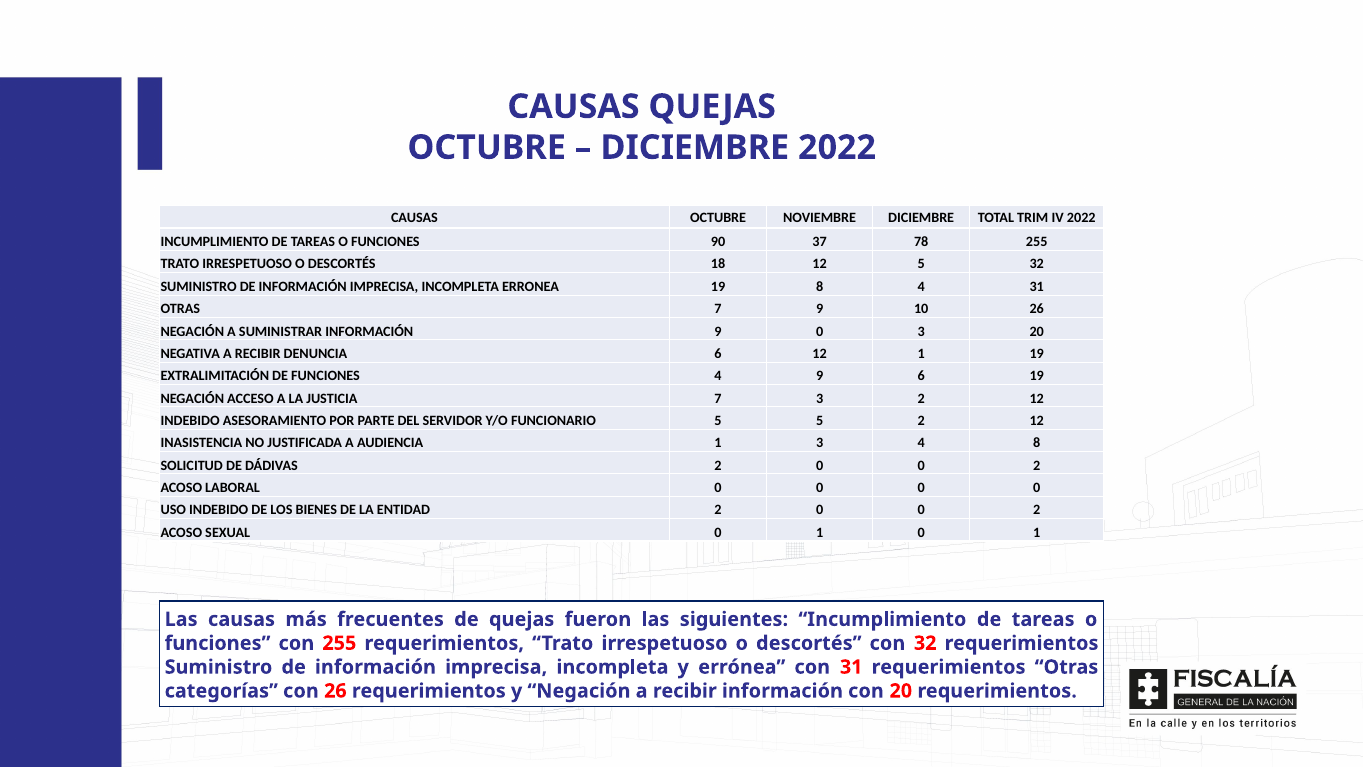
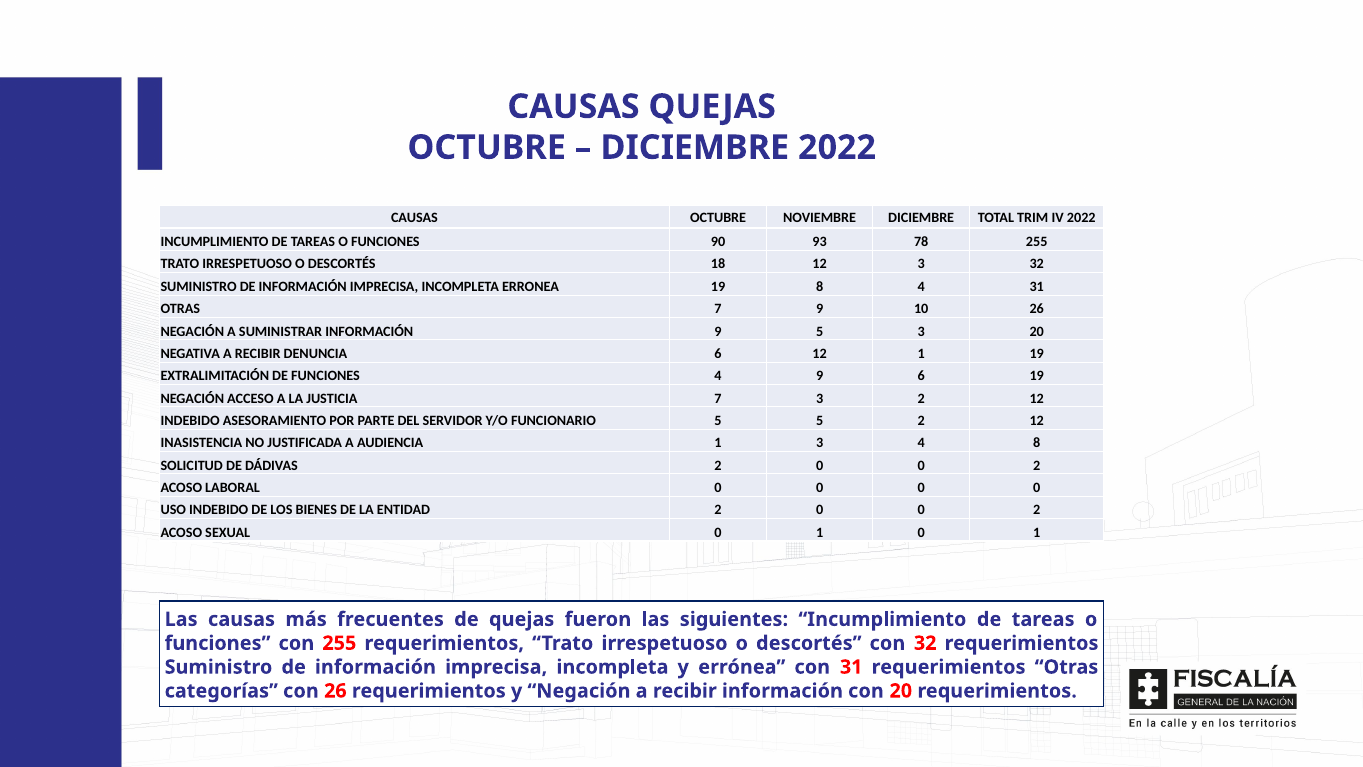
37: 37 -> 93 (820, 242)
12 5: 5 -> 3 (921, 264)
9 0: 0 -> 5 (820, 331)
